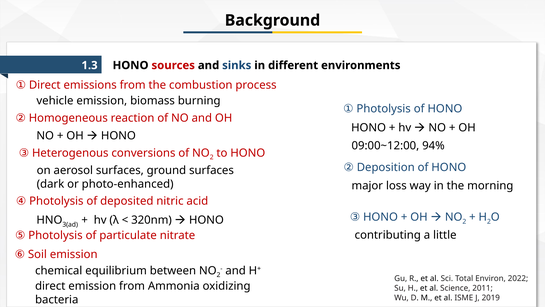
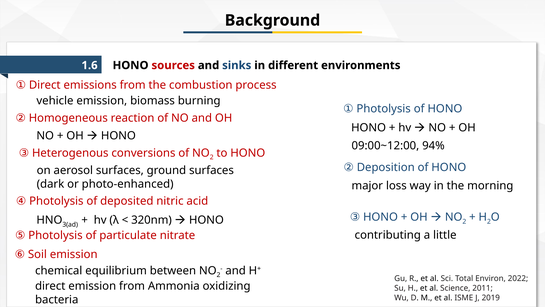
1.3: 1.3 -> 1.6 (90, 65)
